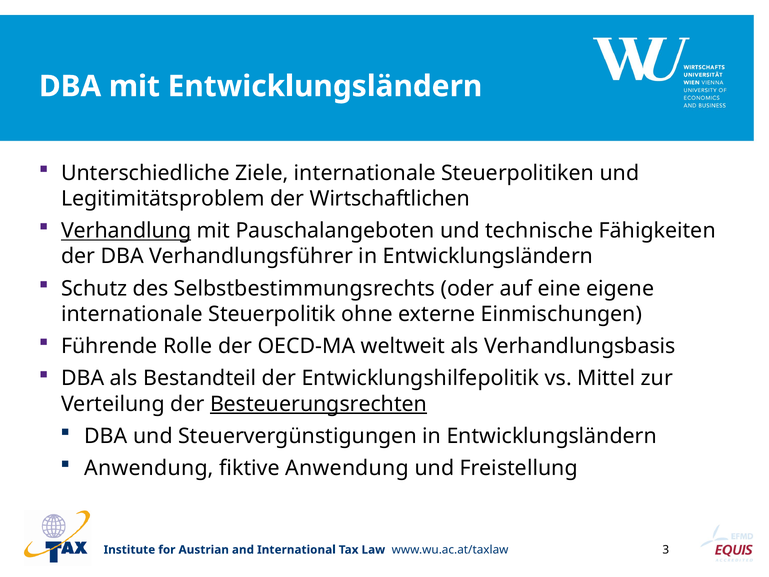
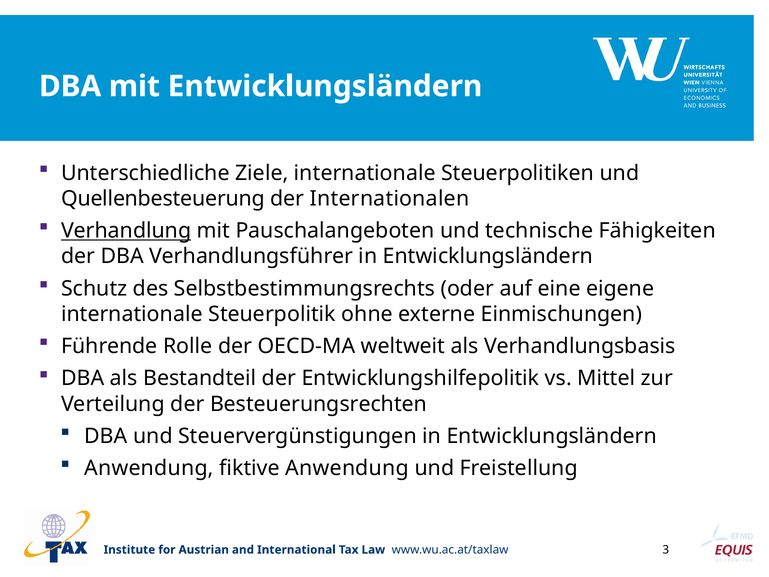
Legitimitätsproblem: Legitimitätsproblem -> Quellenbesteuerung (163, 199)
Wirtschaftlichen: Wirtschaftlichen -> Internationalen (390, 199)
Besteuerungsrechten underline: present -> none (319, 404)
